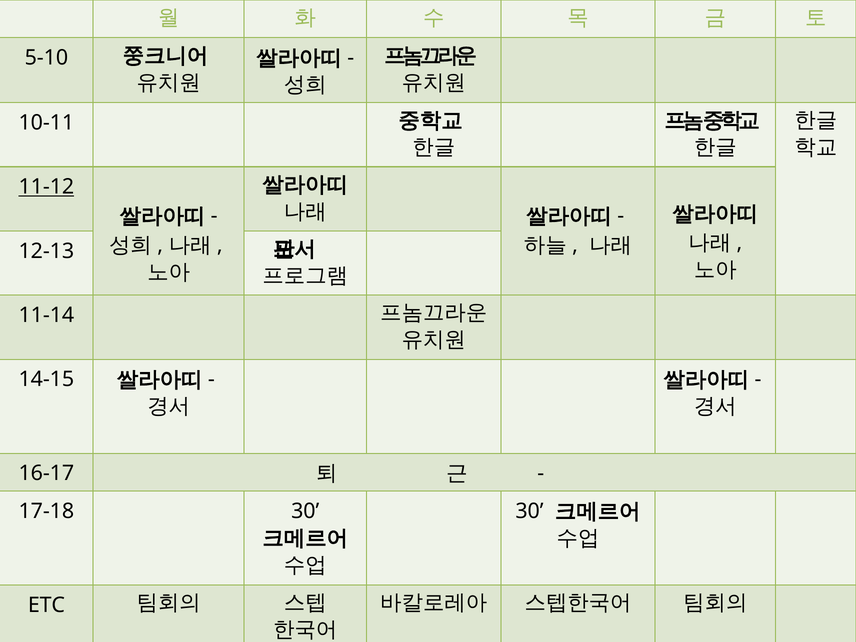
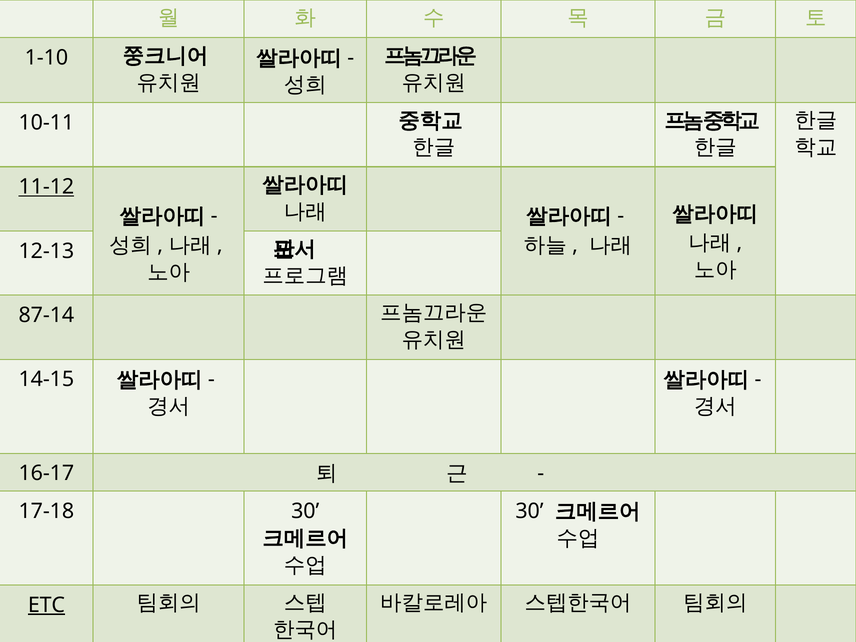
5-10: 5-10 -> 1-10 (46, 58)
11-14: 11-14 -> 87-14 (46, 315)
ETC underline: none -> present (46, 605)
